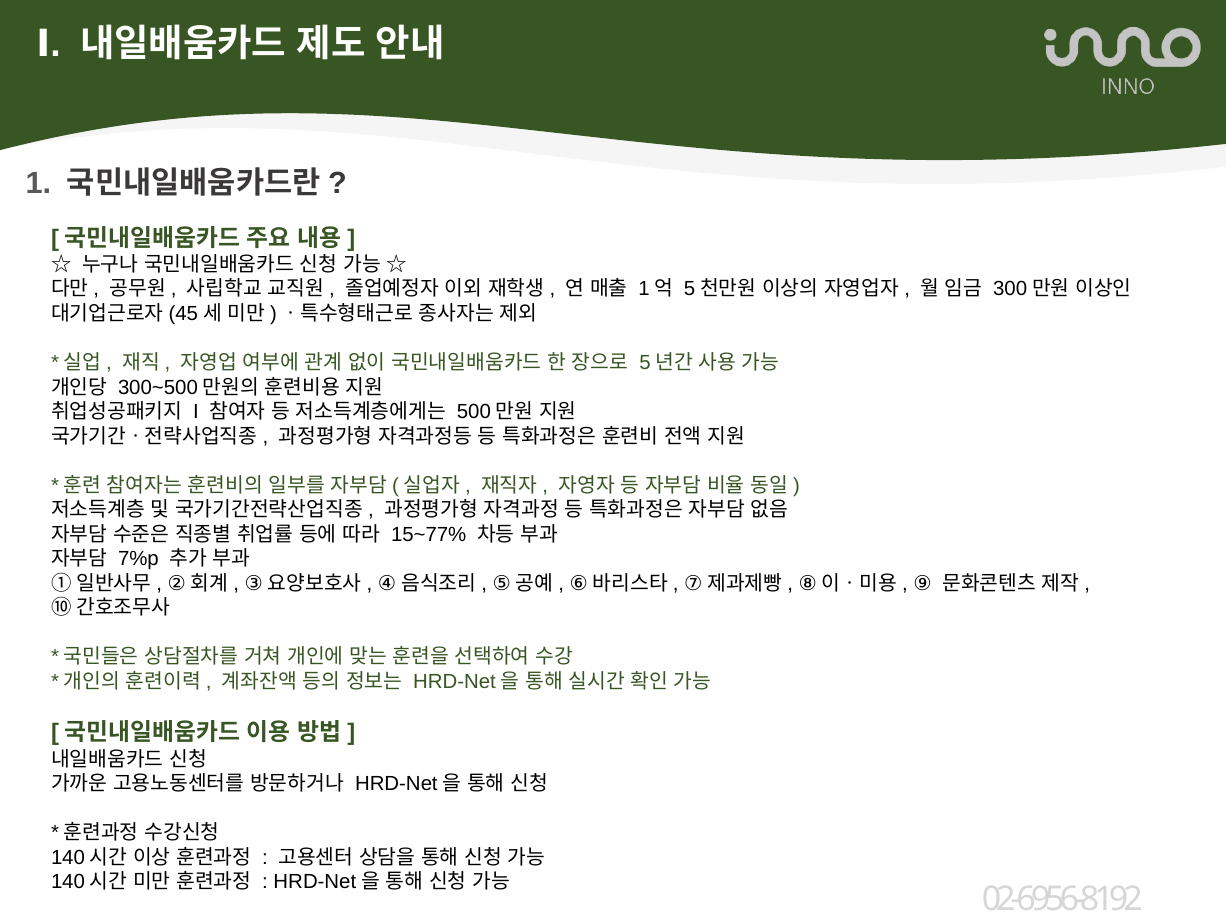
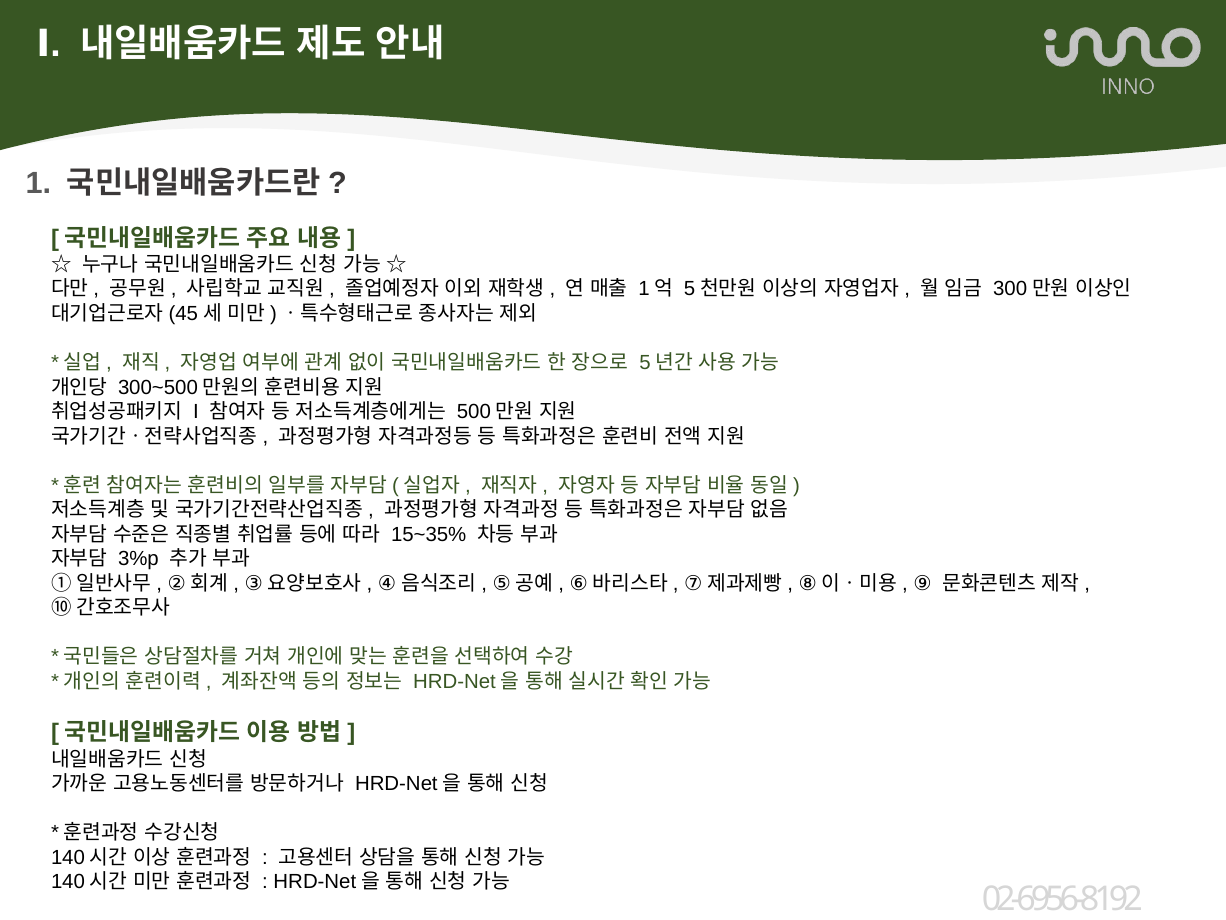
15~77%: 15~77% -> 15~35% (429, 534)
7%p: 7%p -> 3%p (138, 559)
